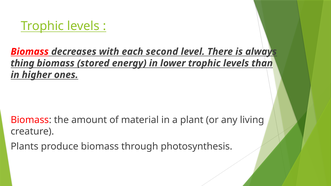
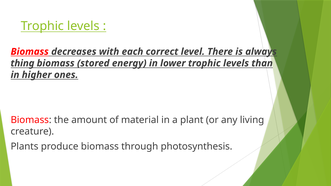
second: second -> correct (162, 52)
